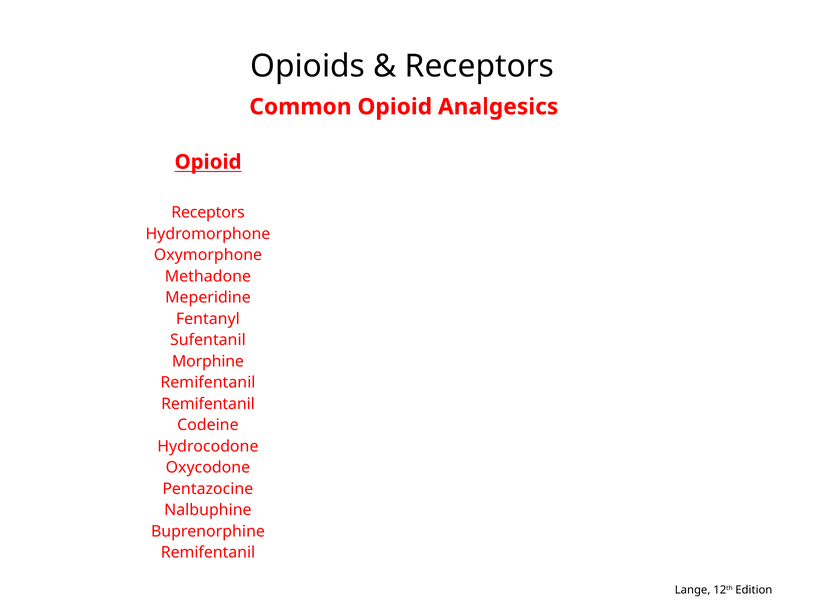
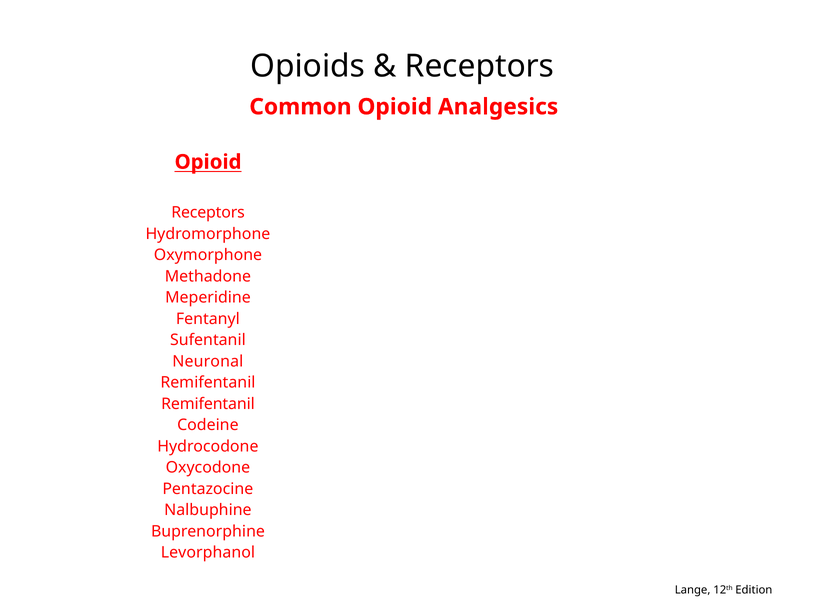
Morphine: Morphine -> Neuronal (208, 361)
Remifentanil: Remifentanil -> Levorphanol (208, 552)
